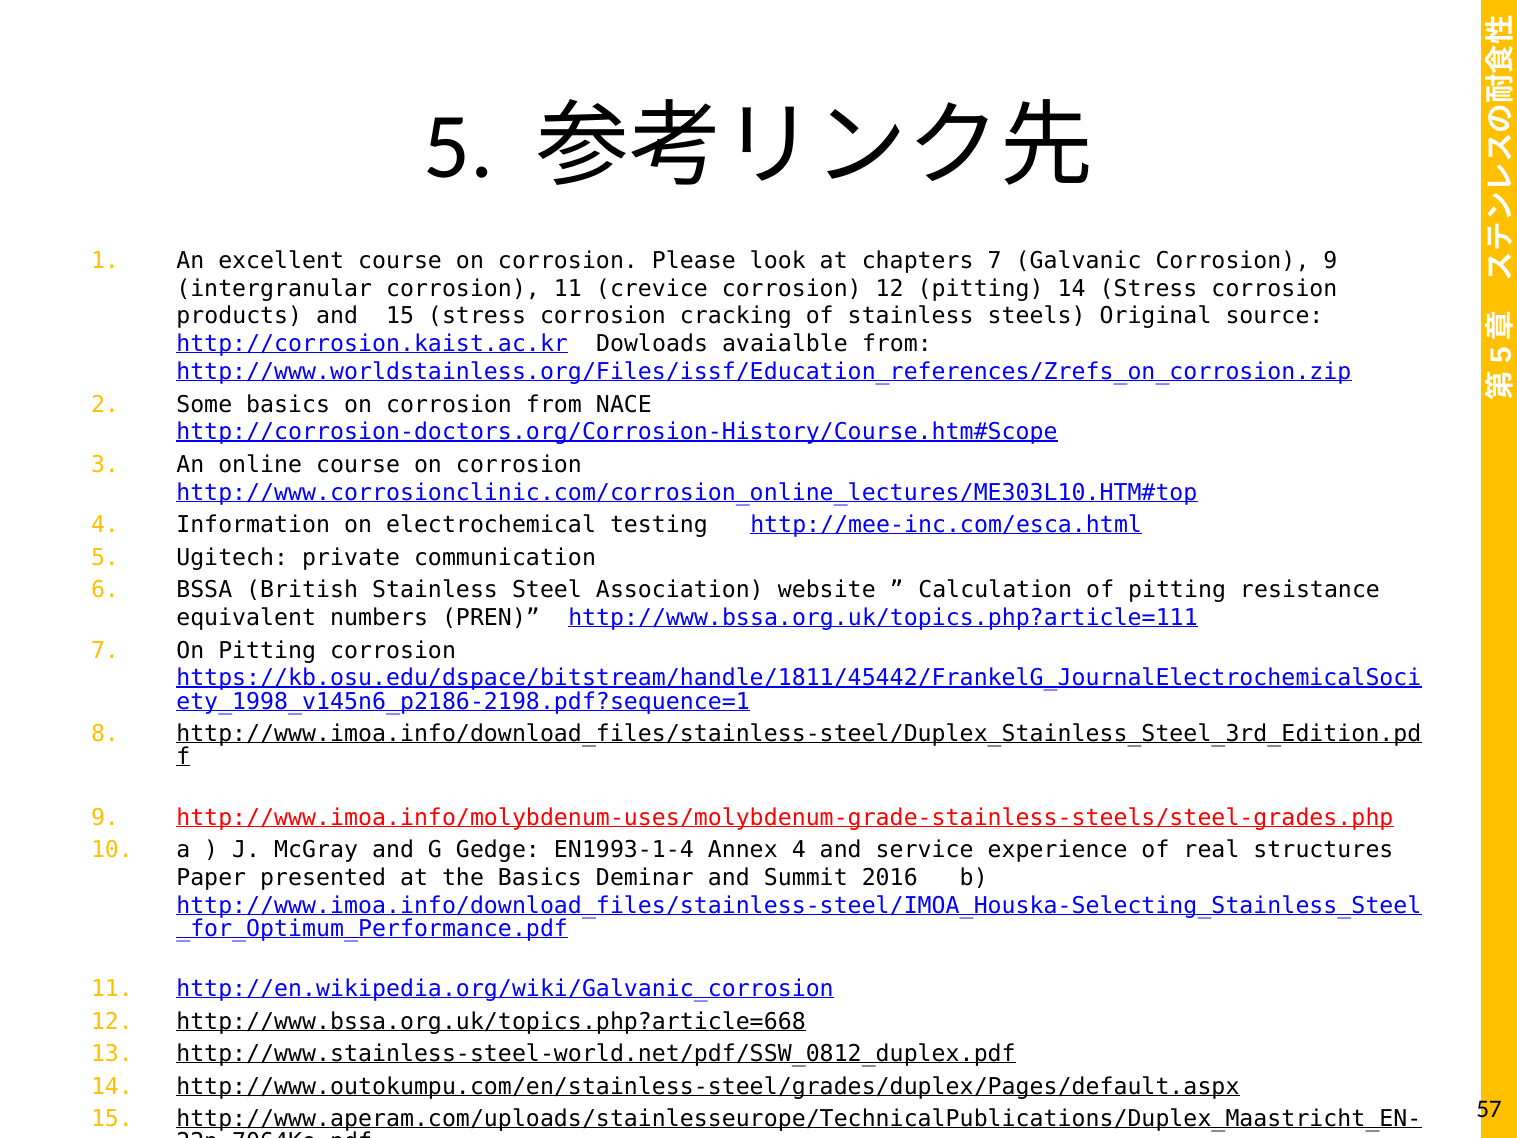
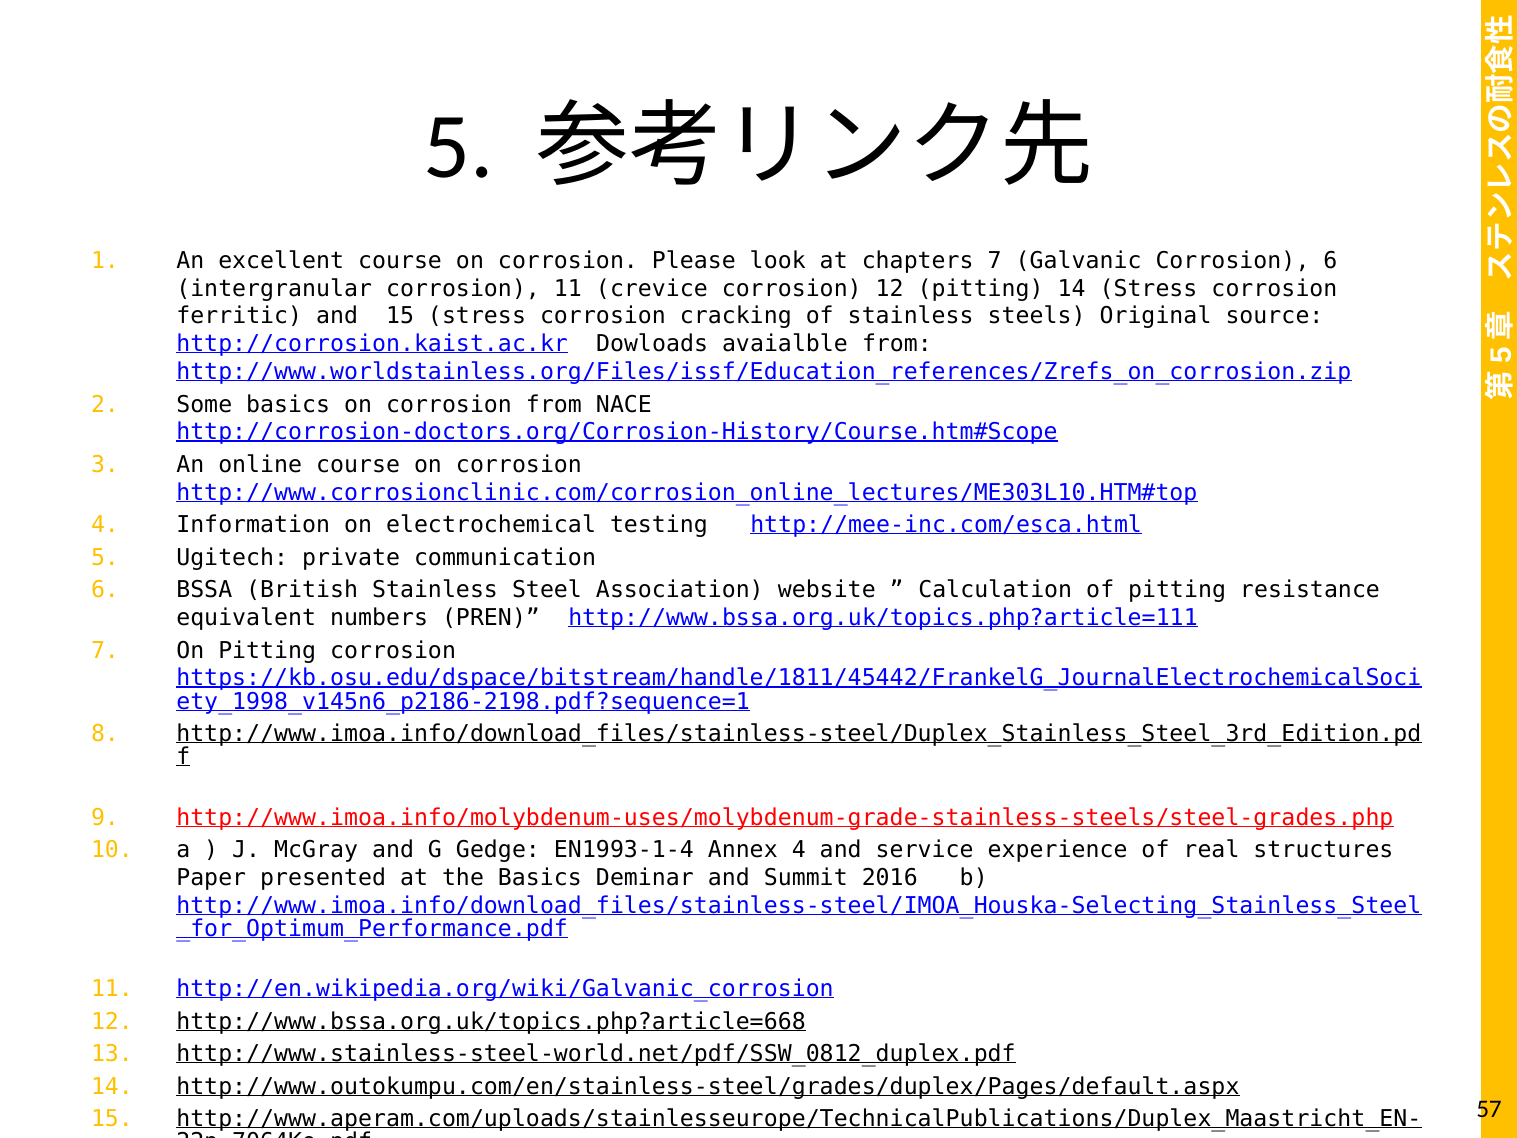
Corrosion 9: 9 -> 6 (1330, 261)
products: products -> ferritic (239, 316)
